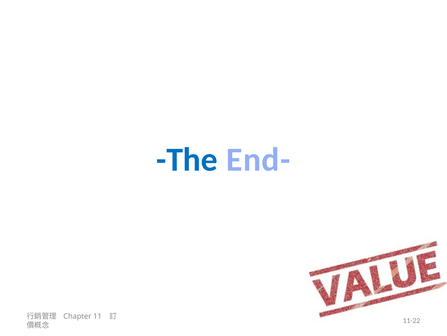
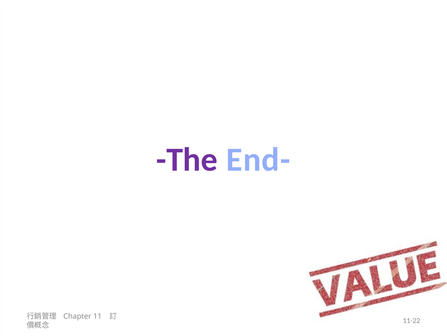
The colour: blue -> purple (187, 159)
